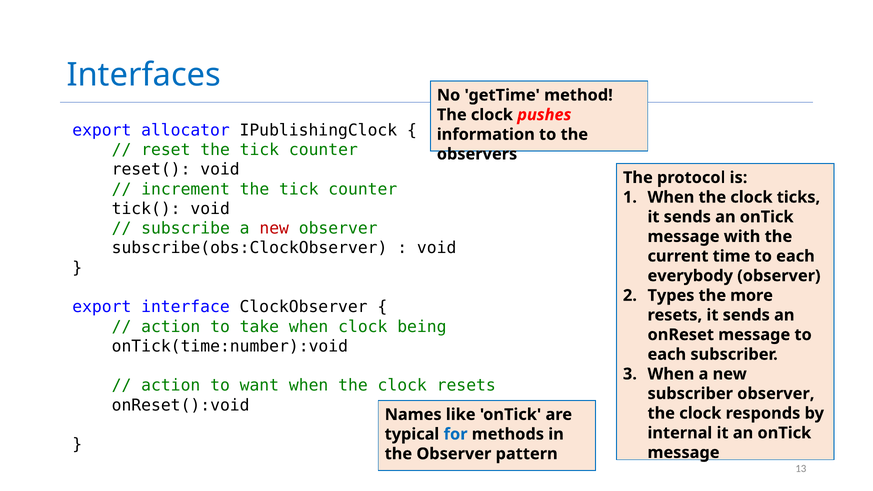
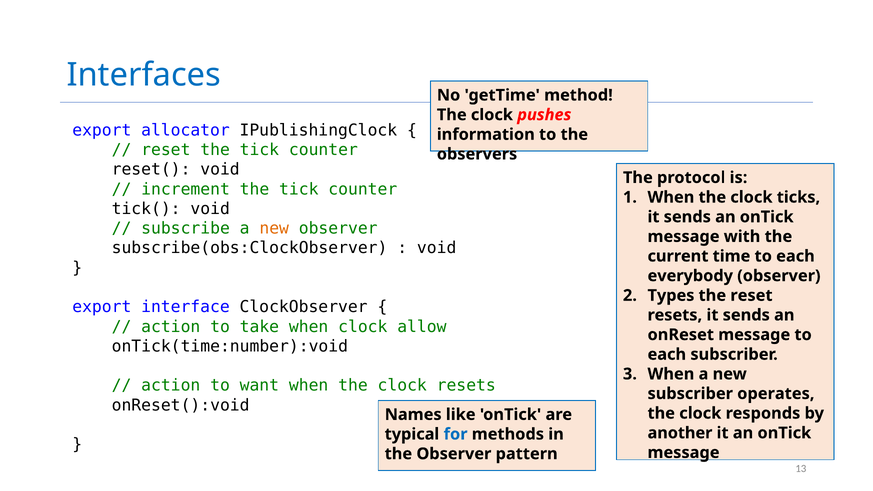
new colour: red -> orange (274, 228)
the more: more -> reset (751, 295)
being: being -> allow (422, 327)
subscriber observer: observer -> operates (776, 394)
internal: internal -> another (680, 433)
